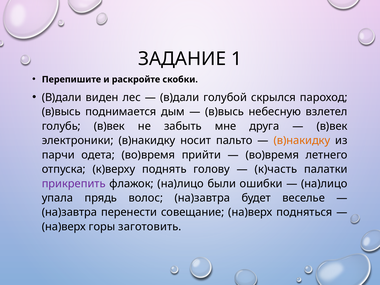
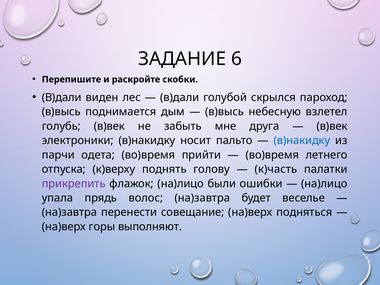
1: 1 -> 6 (236, 59)
в)накидку colour: orange -> blue (302, 141)
заготовить: заготовить -> выполняют (150, 227)
